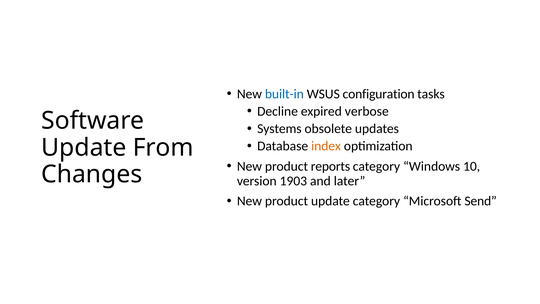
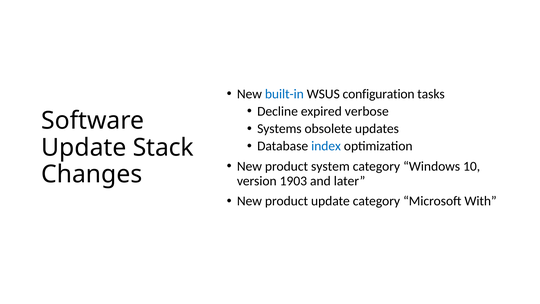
index colour: orange -> blue (326, 146)
From: From -> Stack (163, 147)
reports: reports -> system (330, 166)
Send: Send -> With (481, 201)
